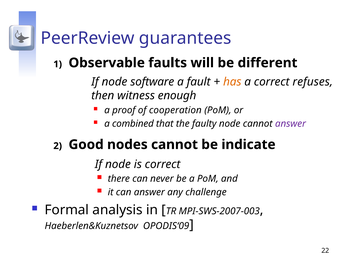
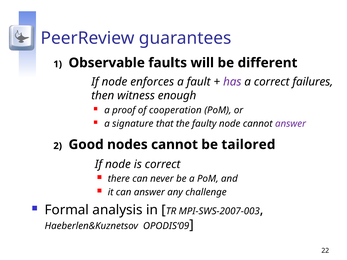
software: software -> enforces (152, 82)
has colour: orange -> purple (232, 82)
refuses: refuses -> failures (313, 82)
combined: combined -> signature (133, 124)
indicate: indicate -> tailored (248, 145)
